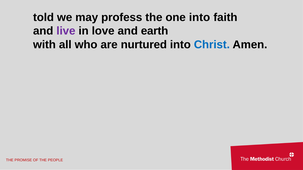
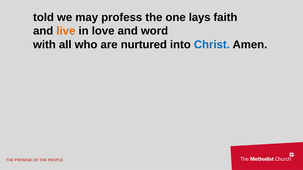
one into: into -> lays (200, 17)
live colour: purple -> orange (66, 31)
earth: earth -> word (155, 31)
